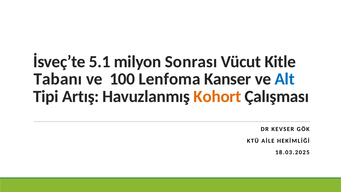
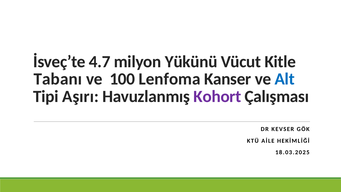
5.1: 5.1 -> 4.7 (100, 62)
Sonrası: Sonrası -> Yükünü (191, 62)
Artış: Artış -> Aşırı (80, 96)
Kohort colour: orange -> purple (217, 96)
